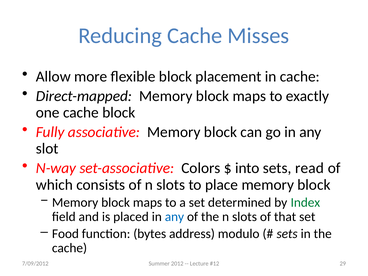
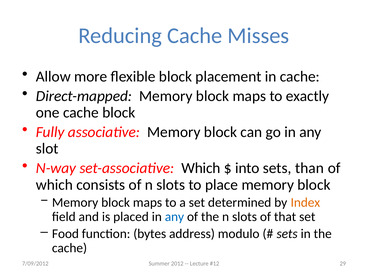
set-associative Colors: Colors -> Which (201, 168)
read: read -> than (310, 168)
Index colour: green -> orange (305, 202)
